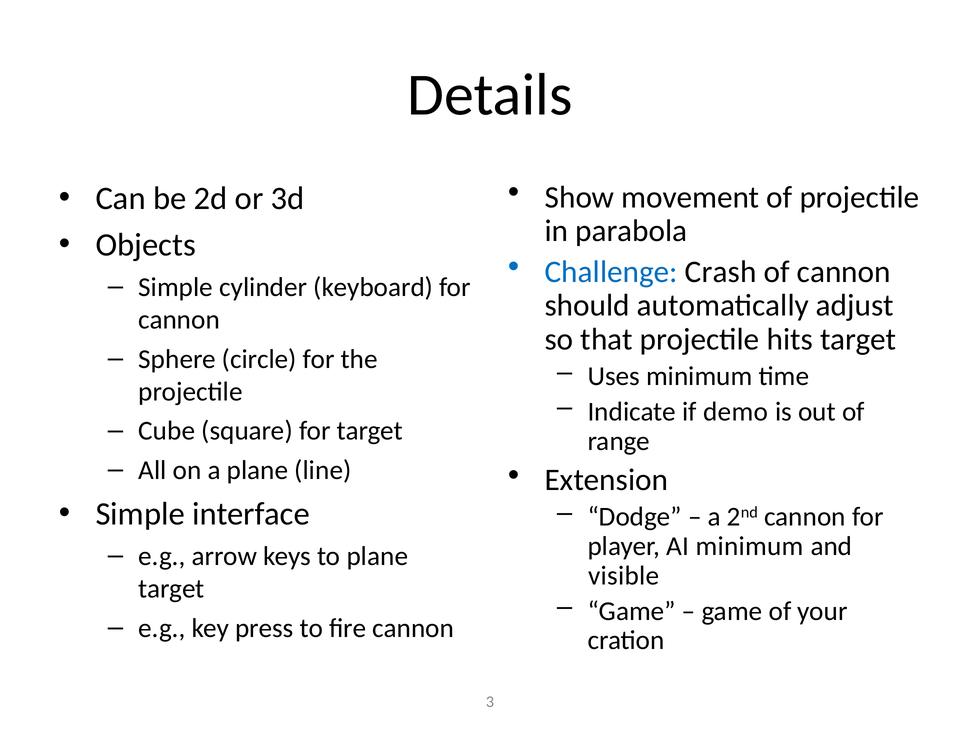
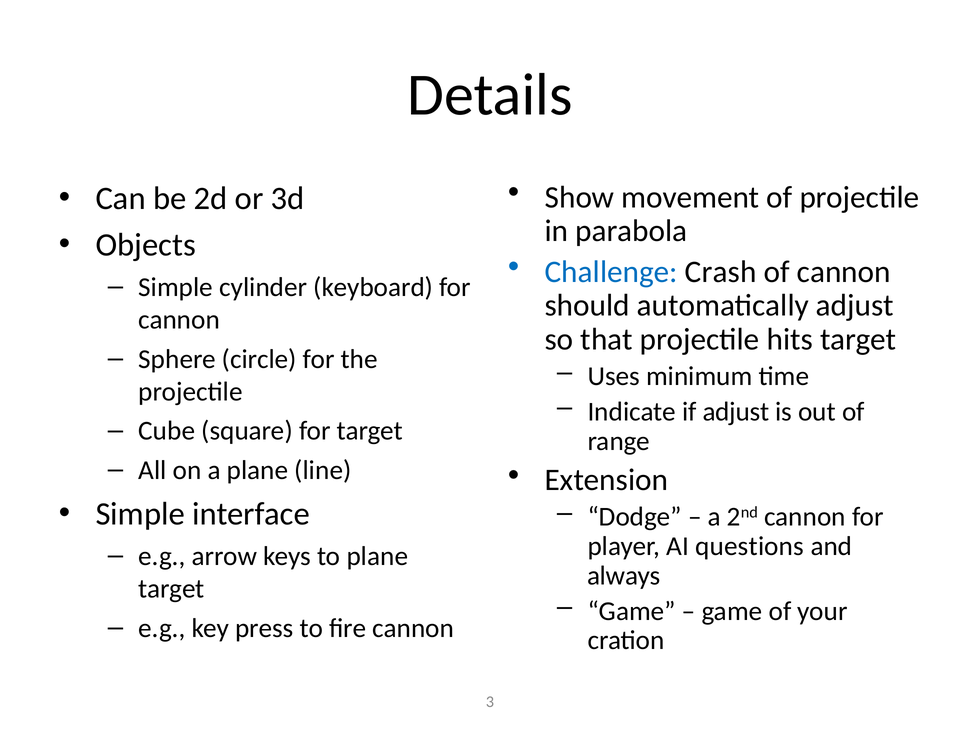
if demo: demo -> adjust (736, 412)
AI minimum: minimum -> questions (750, 546)
visible: visible -> always (624, 576)
